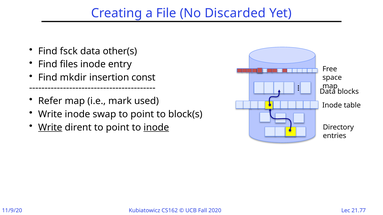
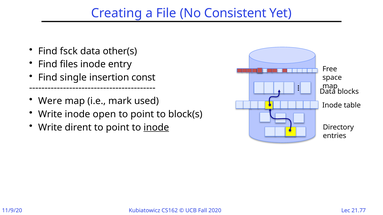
Discarded: Discarded -> Consistent (235, 13)
mkdir: mkdir -> single (73, 78)
Refer: Refer -> Were (50, 101)
swap: swap -> open (104, 114)
Write underline: present -> none (50, 128)
